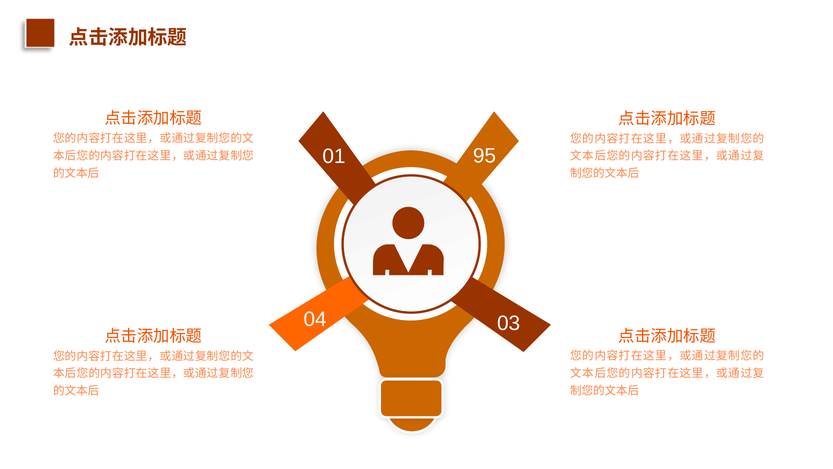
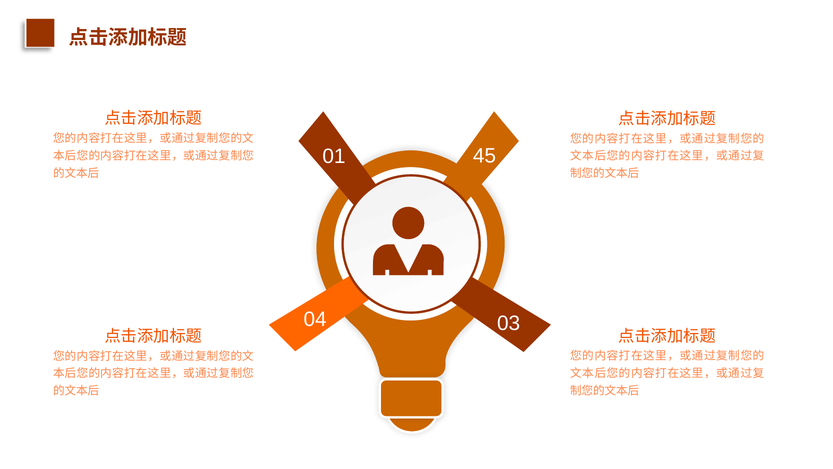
95: 95 -> 45 (484, 156)
